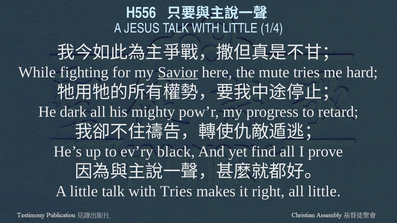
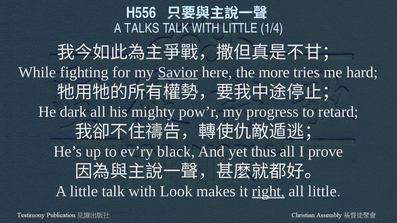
JESUS: JESUS -> TALKS (142, 28)
mute: mute -> more (274, 72)
find: find -> thus (264, 152)
with Tries: Tries -> Look (176, 191)
right underline: none -> present (268, 191)
